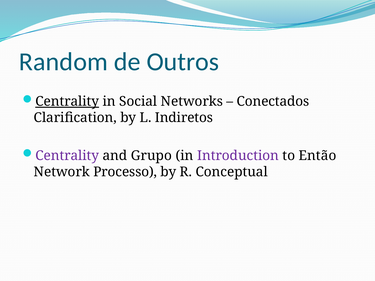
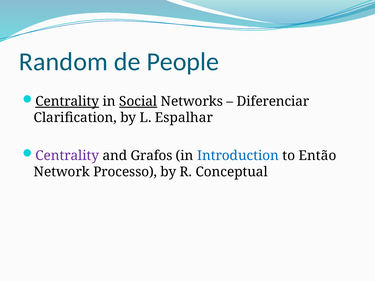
Outros: Outros -> People (183, 62)
Social underline: none -> present (138, 102)
Conectados: Conectados -> Diferenciar (273, 102)
Indiretos: Indiretos -> Espalhar (184, 118)
Grupo: Grupo -> Grafos (151, 156)
Introduction colour: purple -> blue (238, 156)
